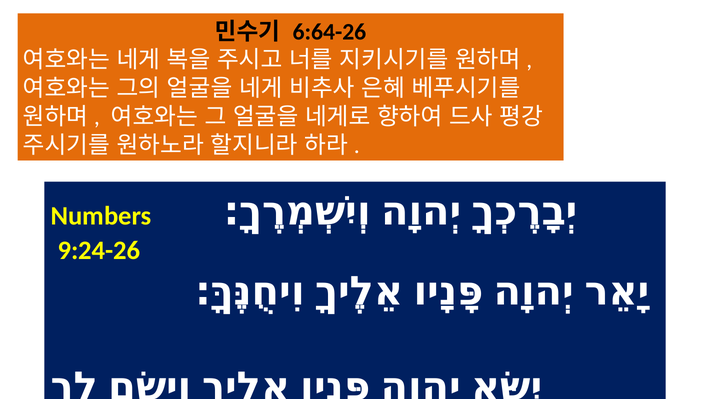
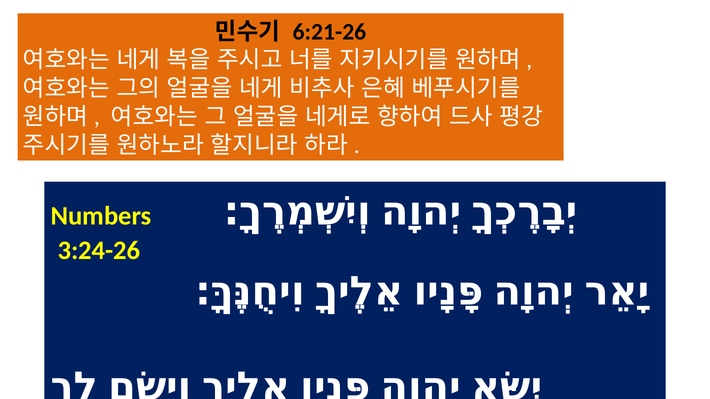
6:64-26: 6:64-26 -> 6:21-26 (329, 32)
9:24-26: 9:24-26 -> 3:24-26 (99, 251)
